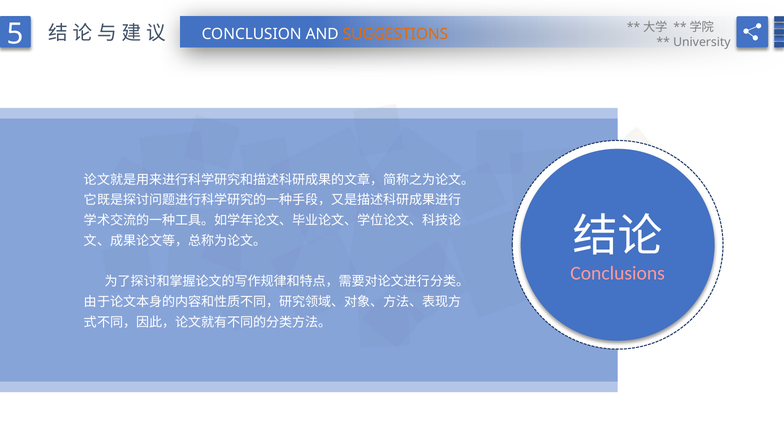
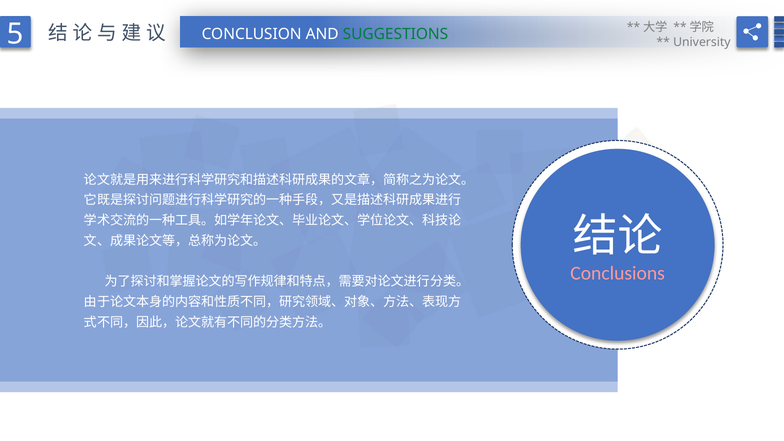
SUGGESTIONS colour: orange -> green (395, 34)
